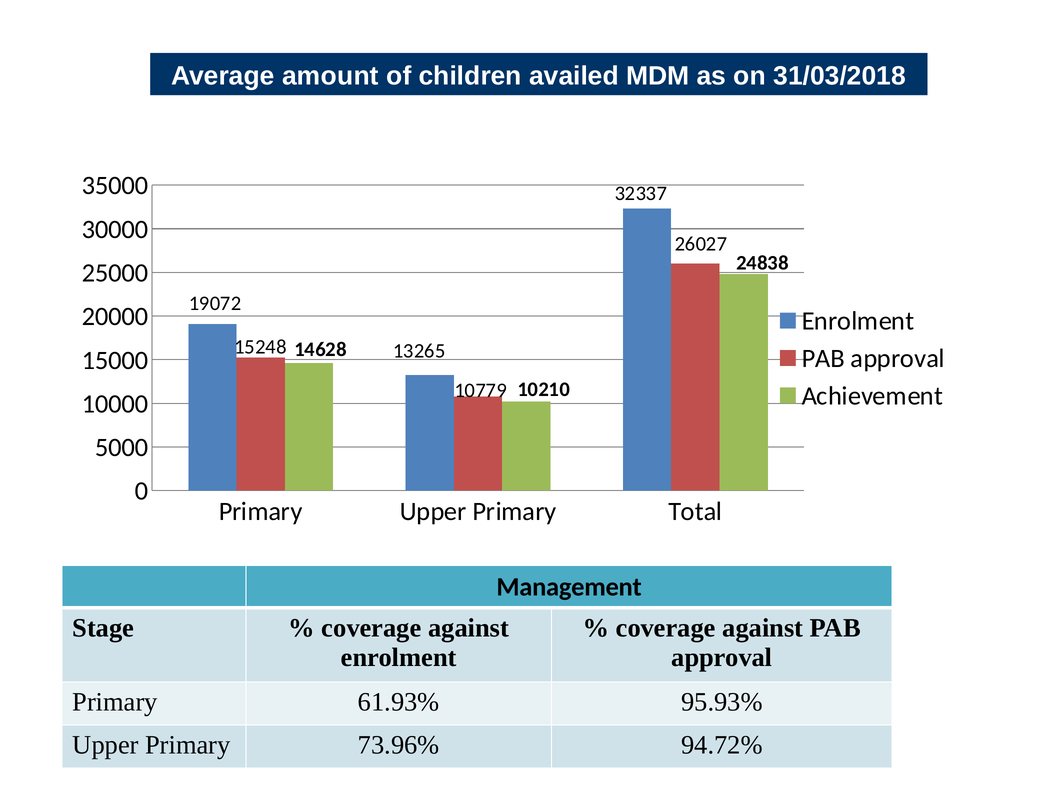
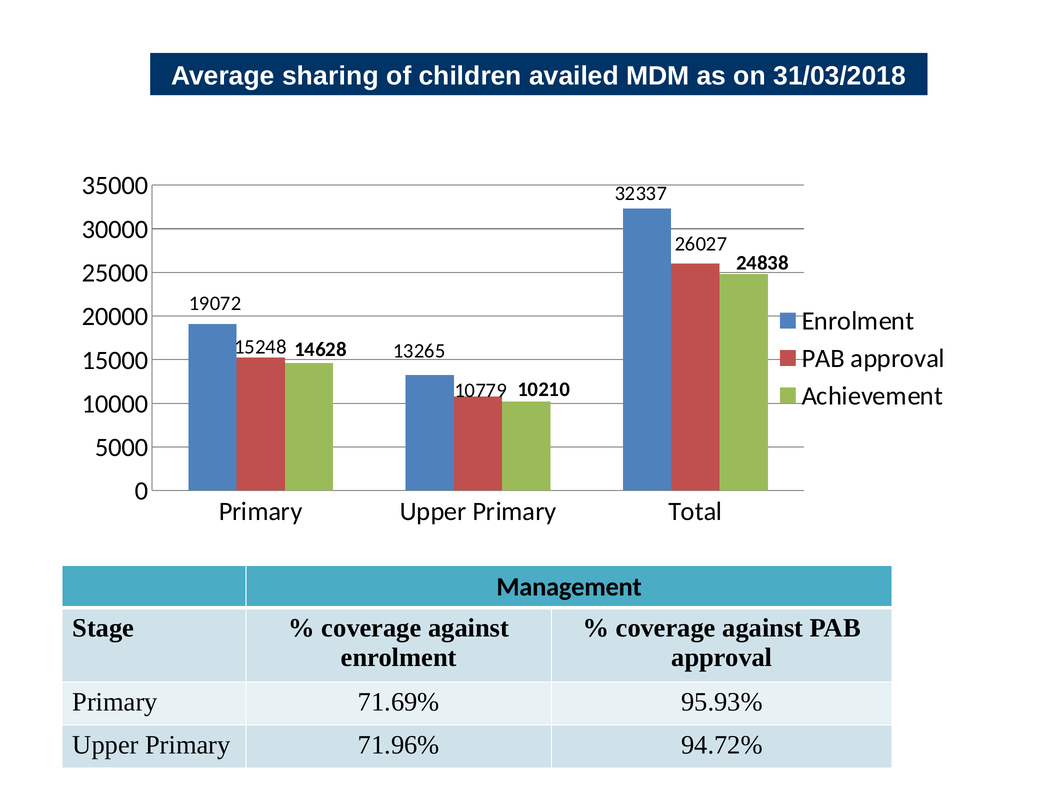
amount: amount -> sharing (330, 76)
61.93%: 61.93% -> 71.69% (399, 702)
73.96%: 73.96% -> 71.96% (399, 745)
